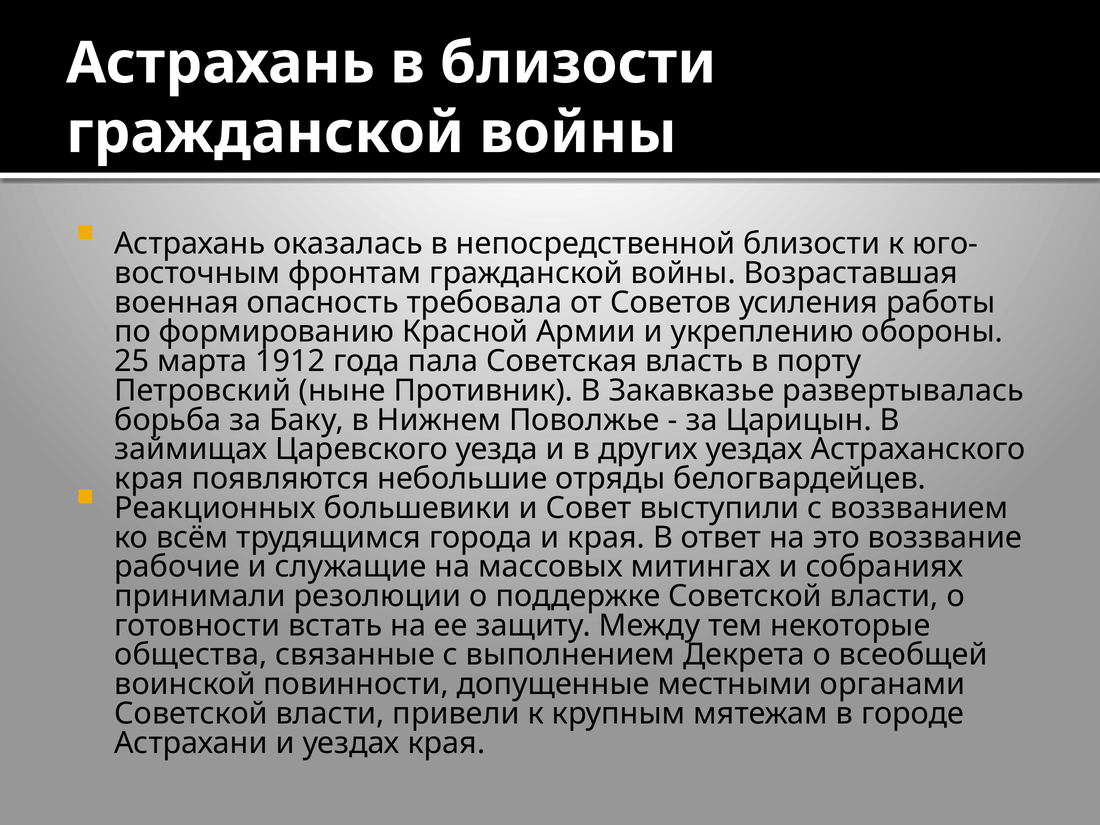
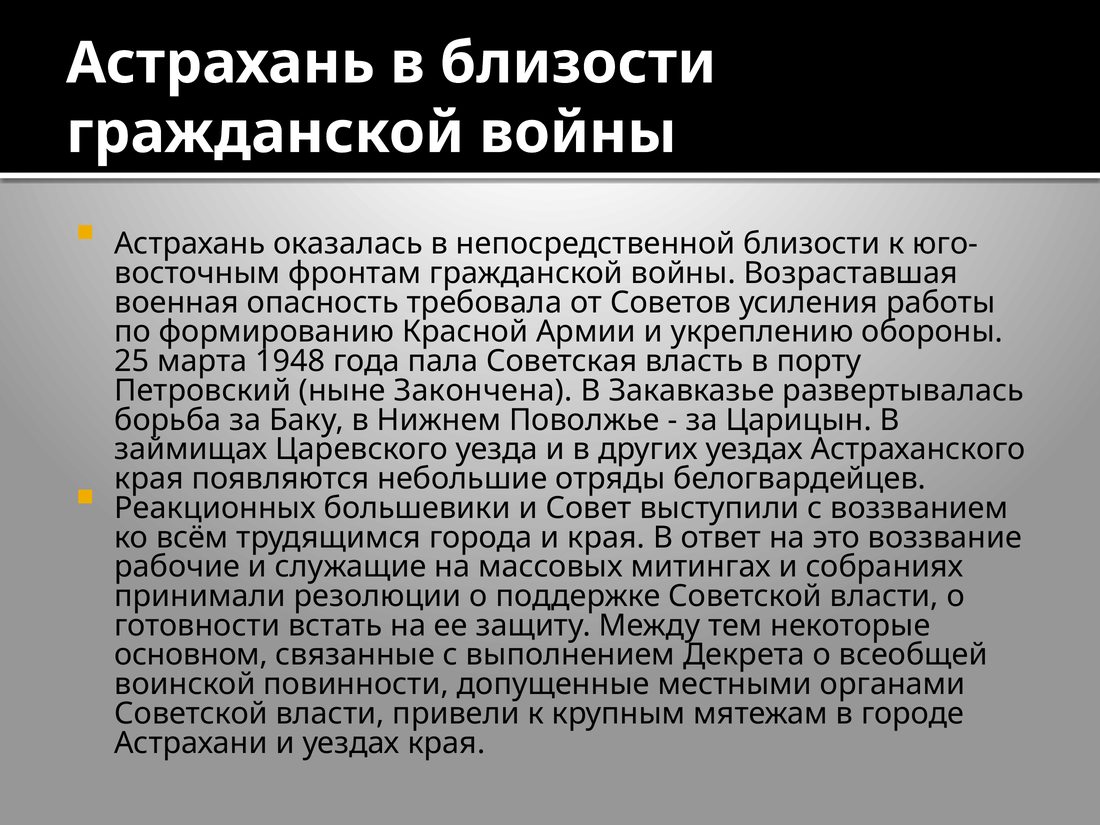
1912: 1912 -> 1948 (290, 361)
Противник: Противник -> Закончена (483, 391)
общества: общества -> основном (191, 655)
